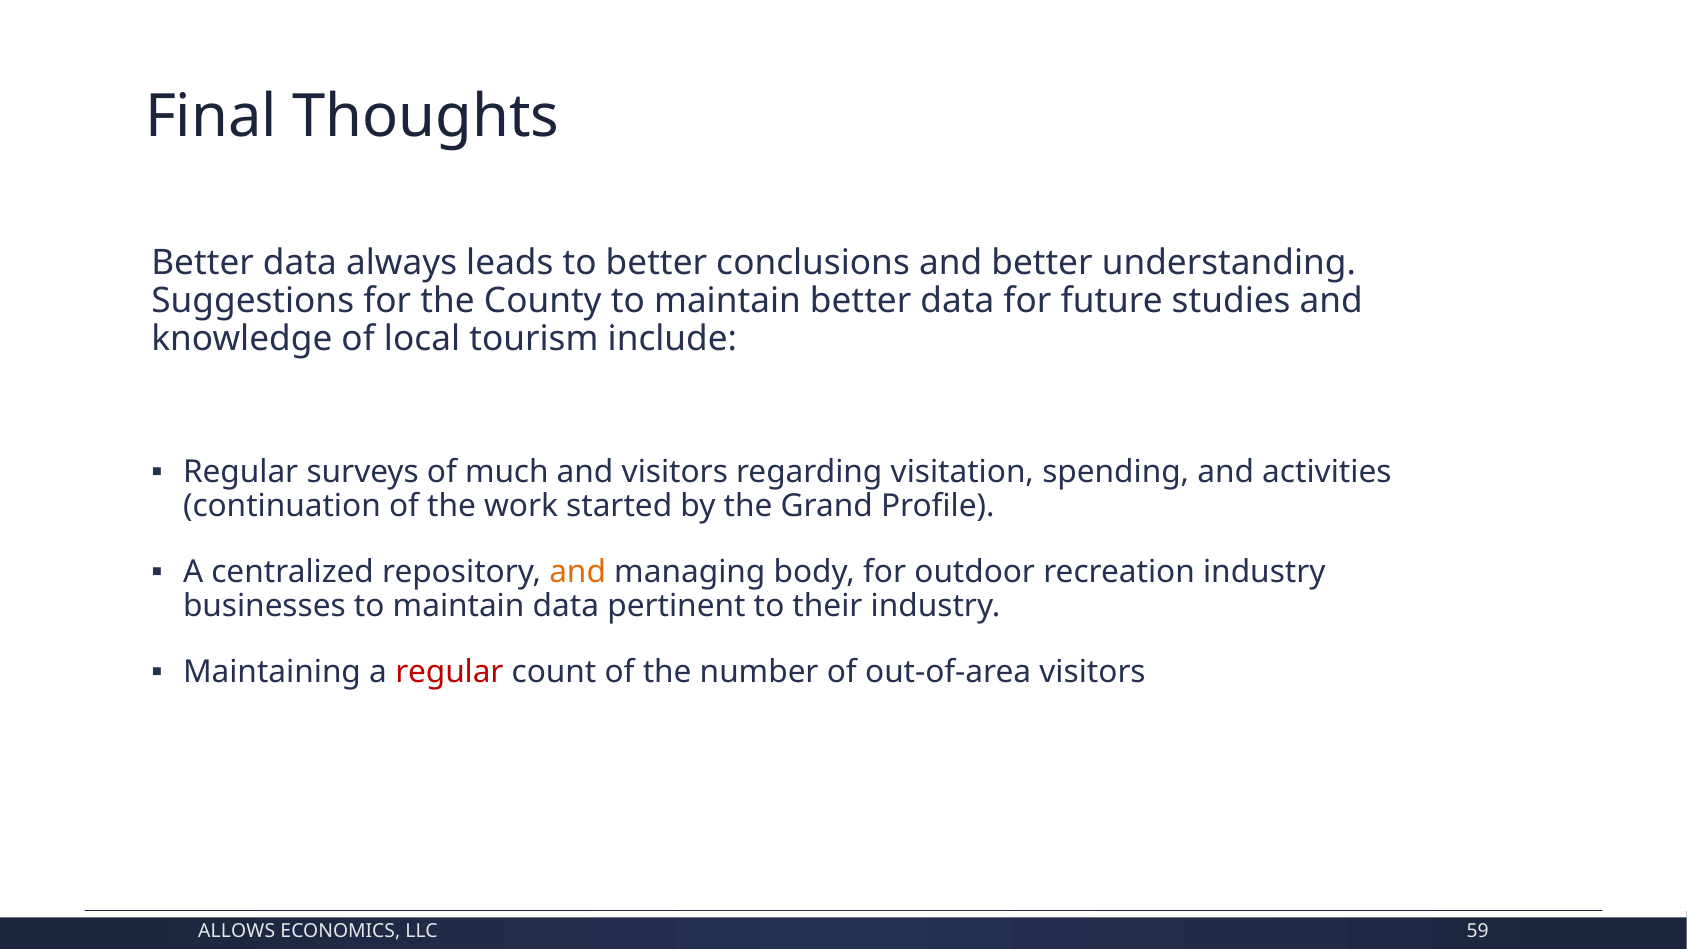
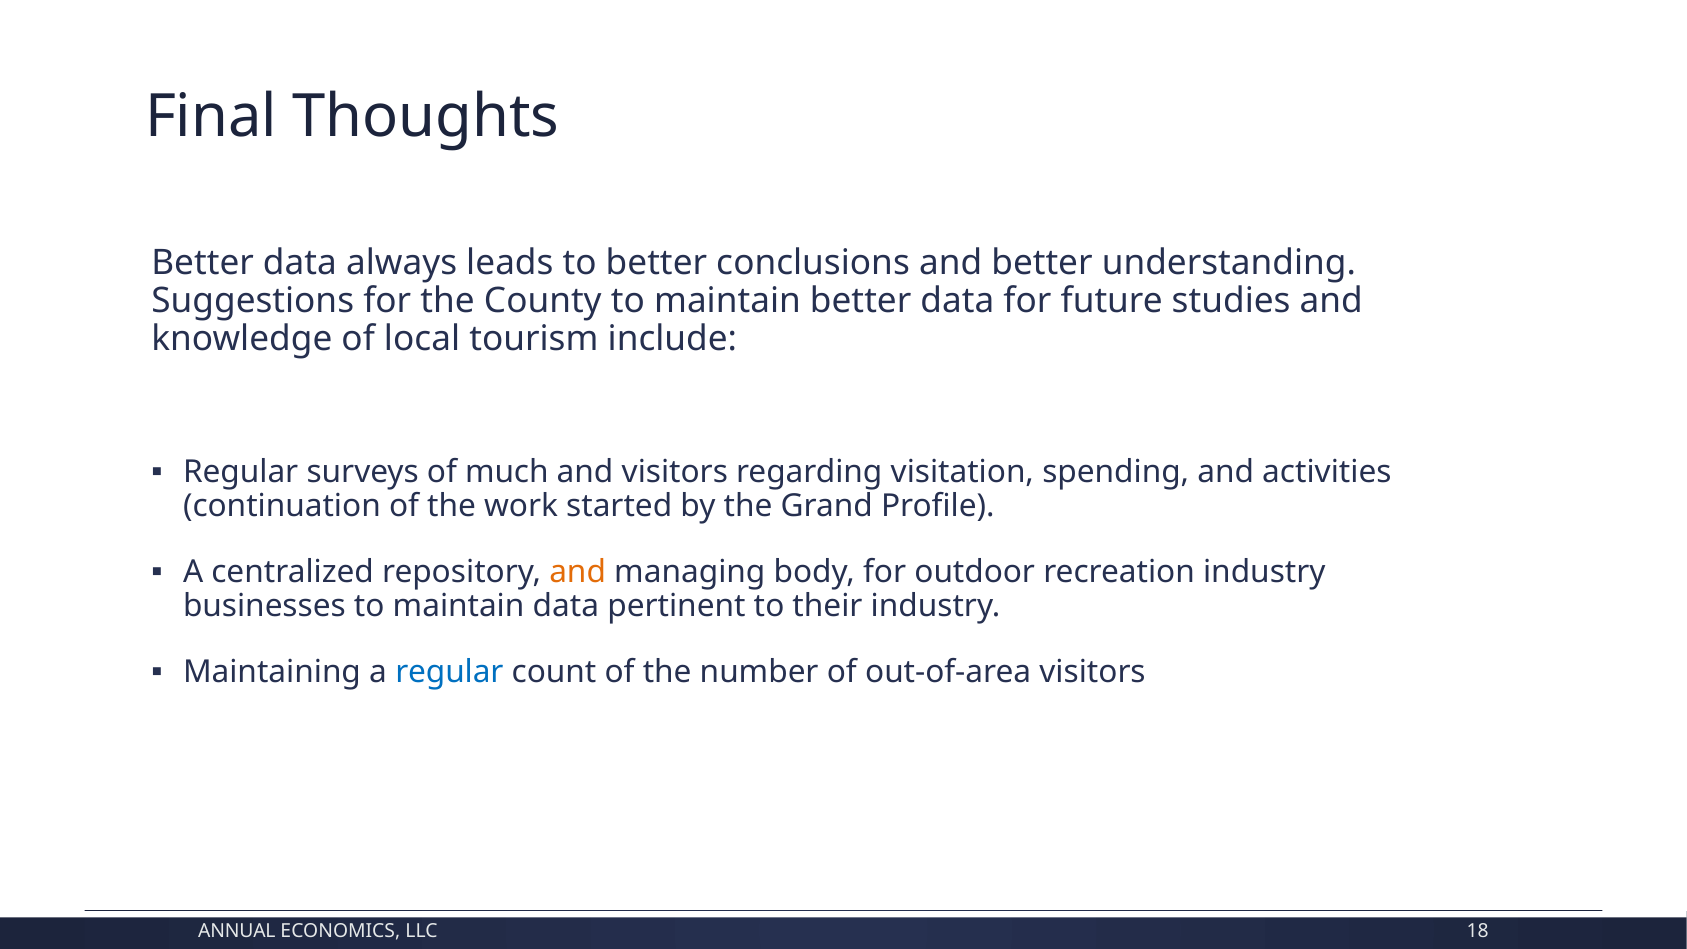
regular colour: red -> blue (449, 672)
ALLOWS: ALLOWS -> ANNUAL (237, 931)
59: 59 -> 18 (1478, 931)
